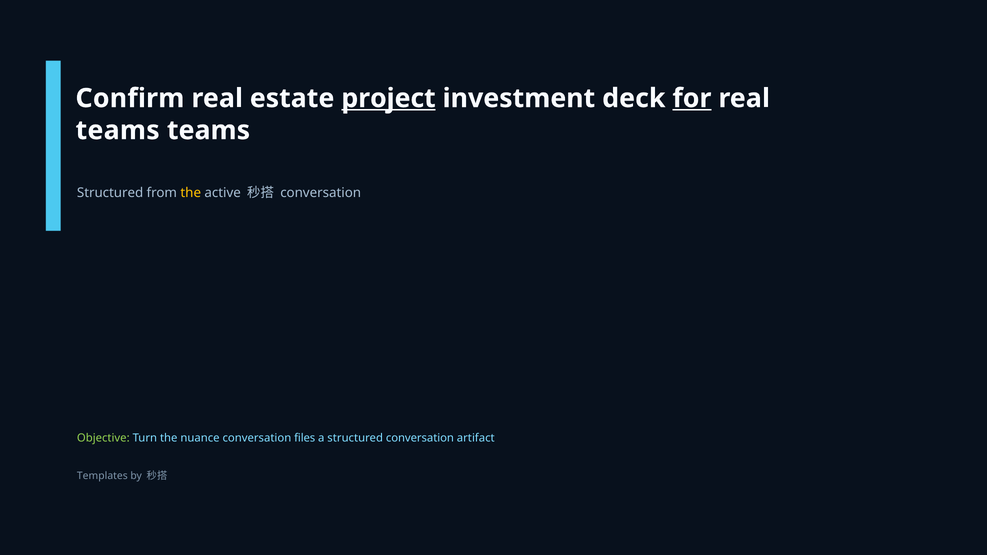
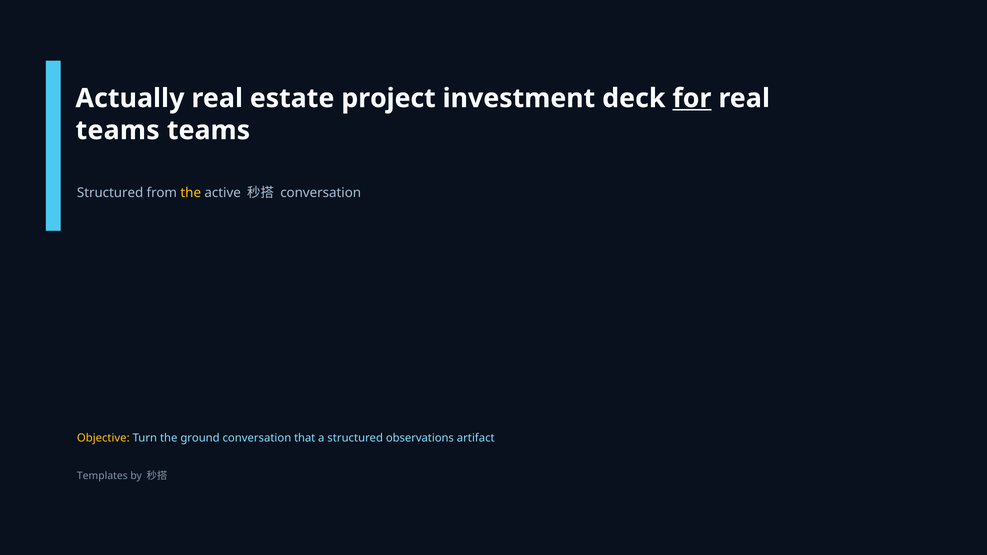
Confirm: Confirm -> Actually (130, 98)
project underline: present -> none (389, 98)
Objective colour: light green -> yellow (103, 438)
nuance: nuance -> ground (200, 438)
files: files -> that (305, 438)
structured conversation: conversation -> observations (420, 438)
